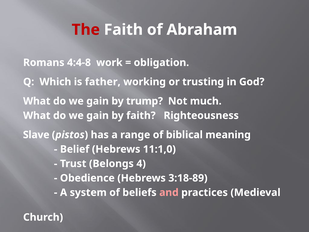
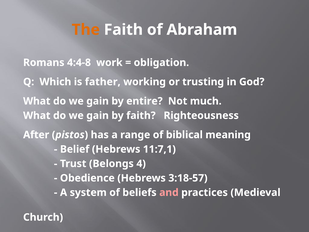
The colour: red -> orange (86, 30)
trump: trump -> entire (144, 101)
Slave: Slave -> After (36, 135)
11:1,0: 11:1,0 -> 11:7,1 (159, 149)
3:18-89: 3:18-89 -> 3:18-57 (188, 178)
